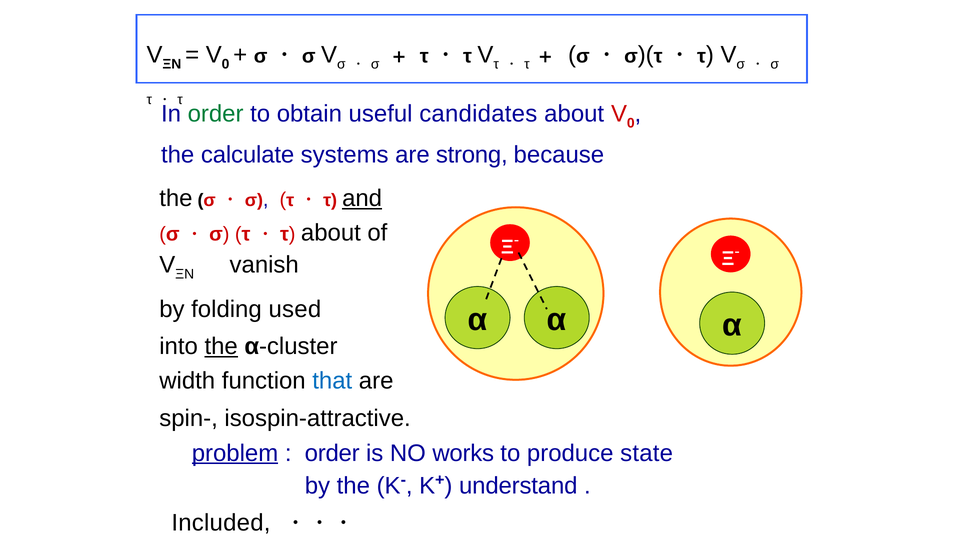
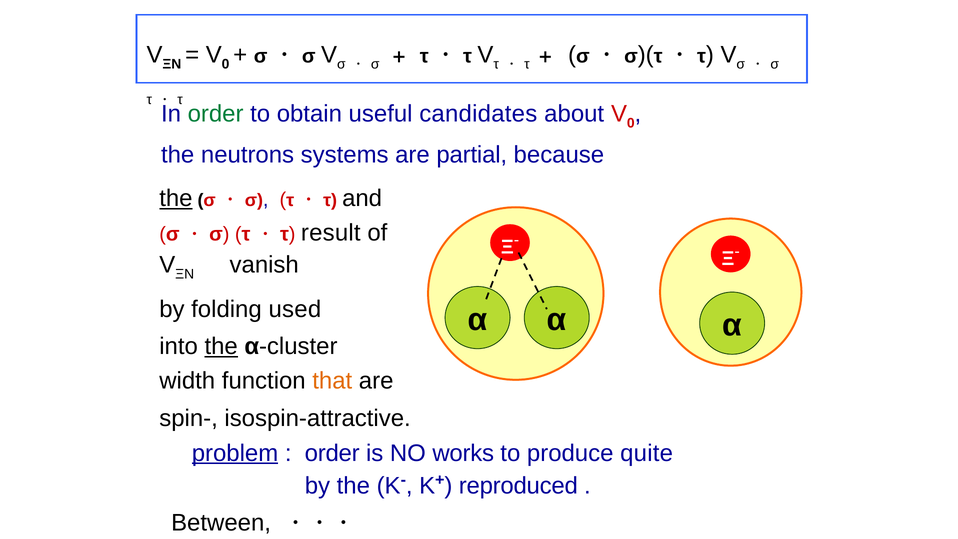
calculate: calculate -> neutrons (248, 155)
strong: strong -> partial (472, 155)
the underline: none -> present (176, 198)
and underline: present -> none (362, 198)
about: about -> result (331, 233)
that colour: blue -> orange (332, 381)
state: state -> quite (647, 453)
understand: understand -> reproduced (518, 486)
Included: Included -> Between (221, 523)
